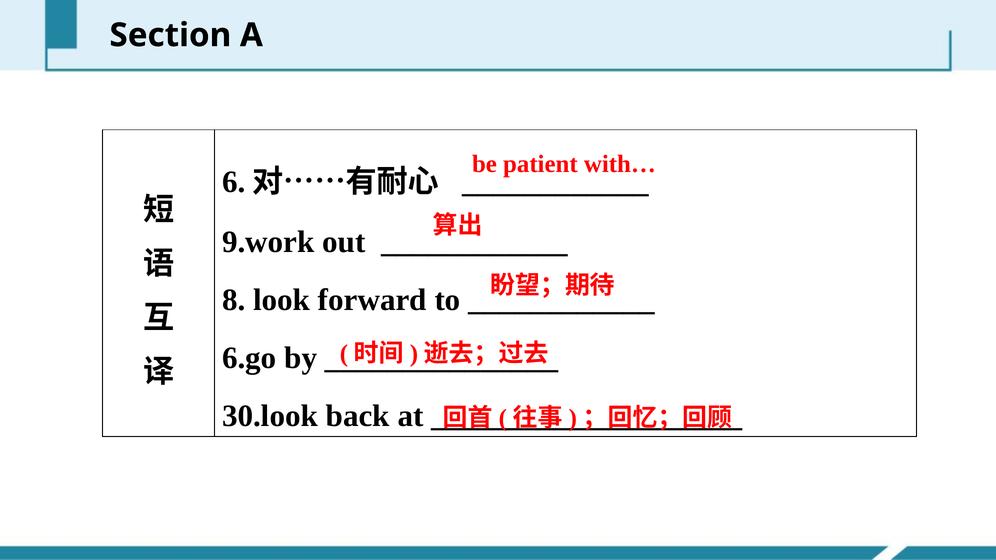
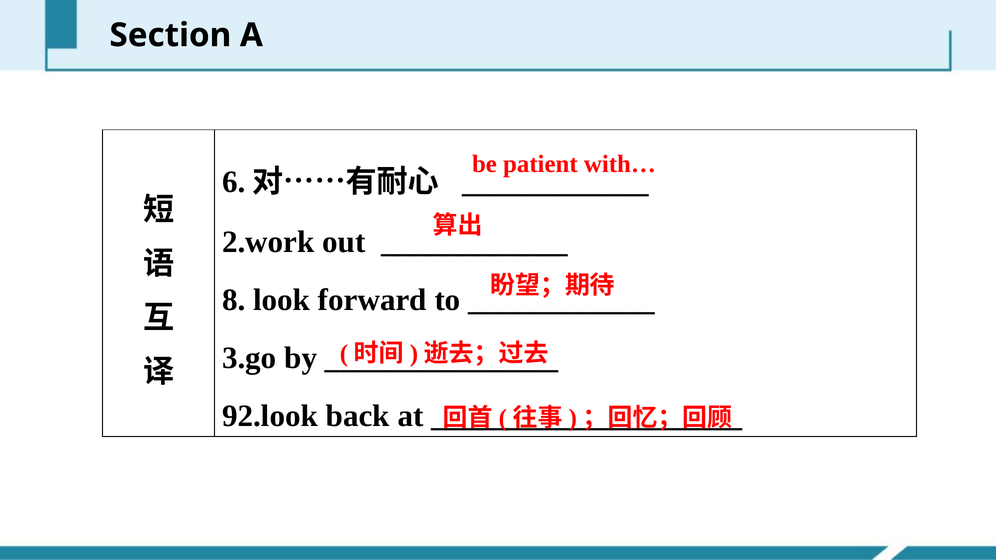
9.work: 9.work -> 2.work (268, 242)
6.go: 6.go -> 3.go (249, 358)
30.look: 30.look -> 92.look (270, 416)
